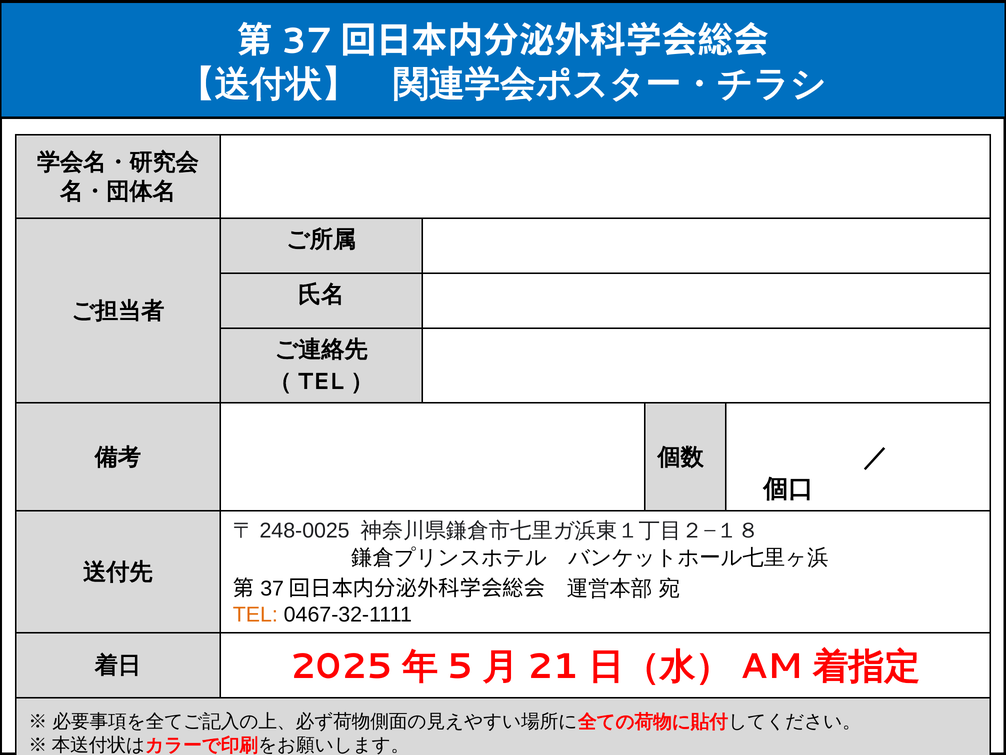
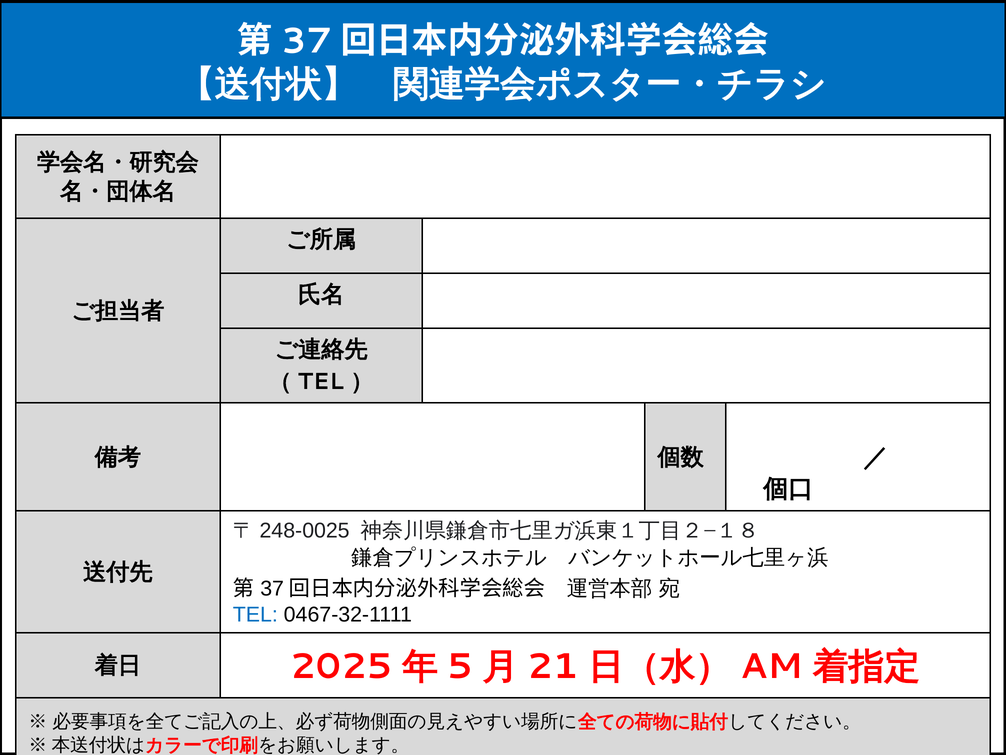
TEL colour: orange -> blue (255, 614)
